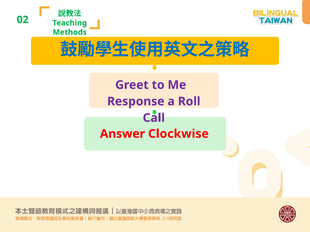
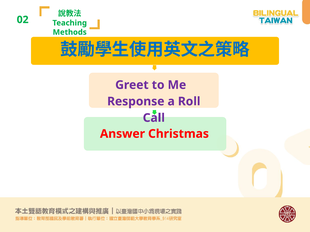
Clockwise: Clockwise -> Christmas (179, 134)
